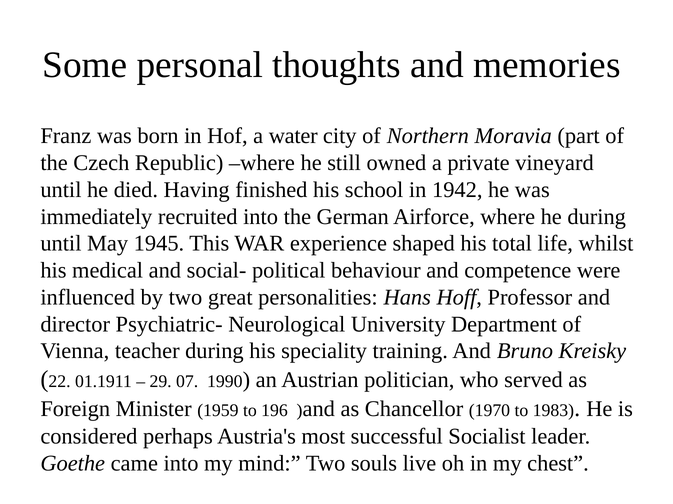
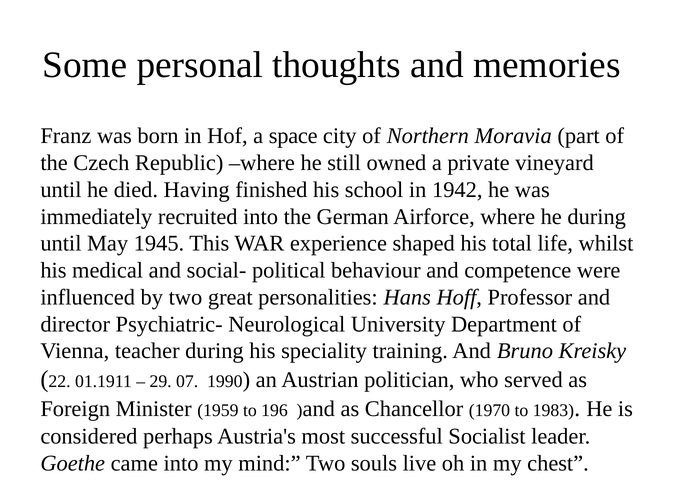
water: water -> space (293, 136)
